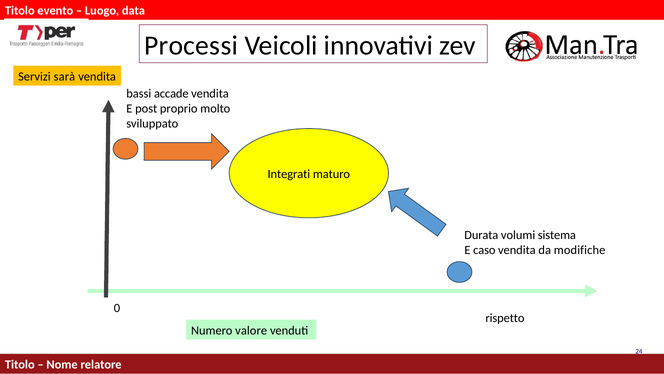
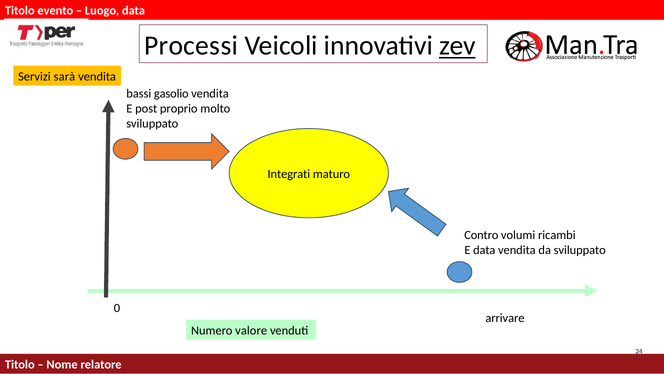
zev underline: none -> present (458, 46)
accade: accade -> gasolio (171, 94)
Durata: Durata -> Contro (481, 235)
sistema: sistema -> ricambi (557, 235)
E caso: caso -> data (484, 250)
da modifiche: modifiche -> sviluppato (580, 250)
rispetto: rispetto -> arrivare (505, 318)
